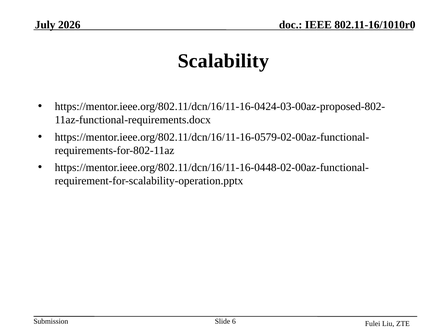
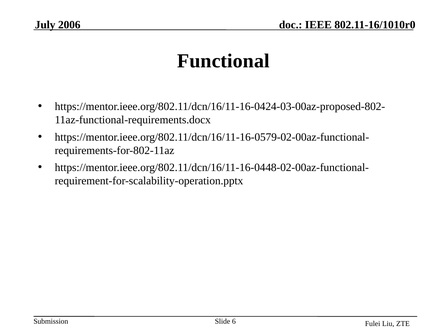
2026: 2026 -> 2006 (69, 25)
Scalability: Scalability -> Functional (223, 61)
